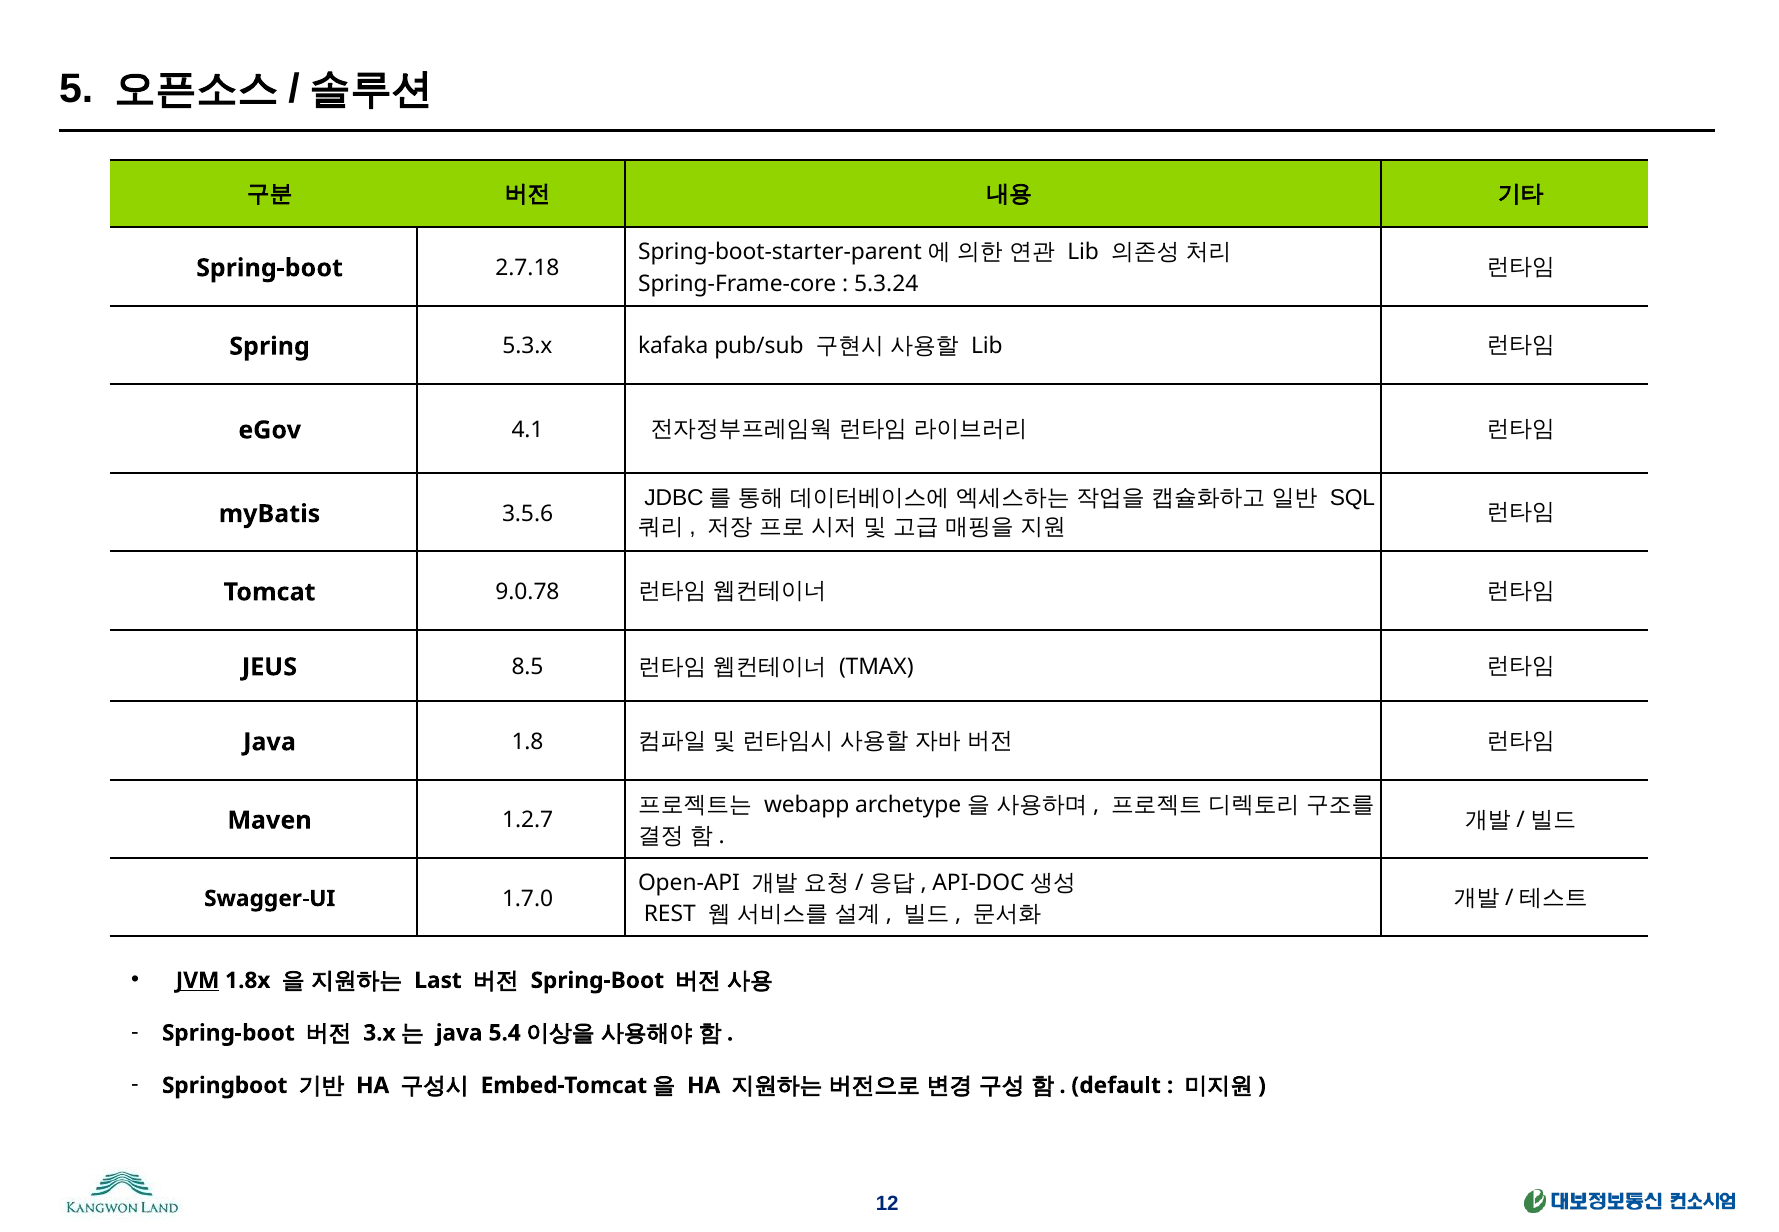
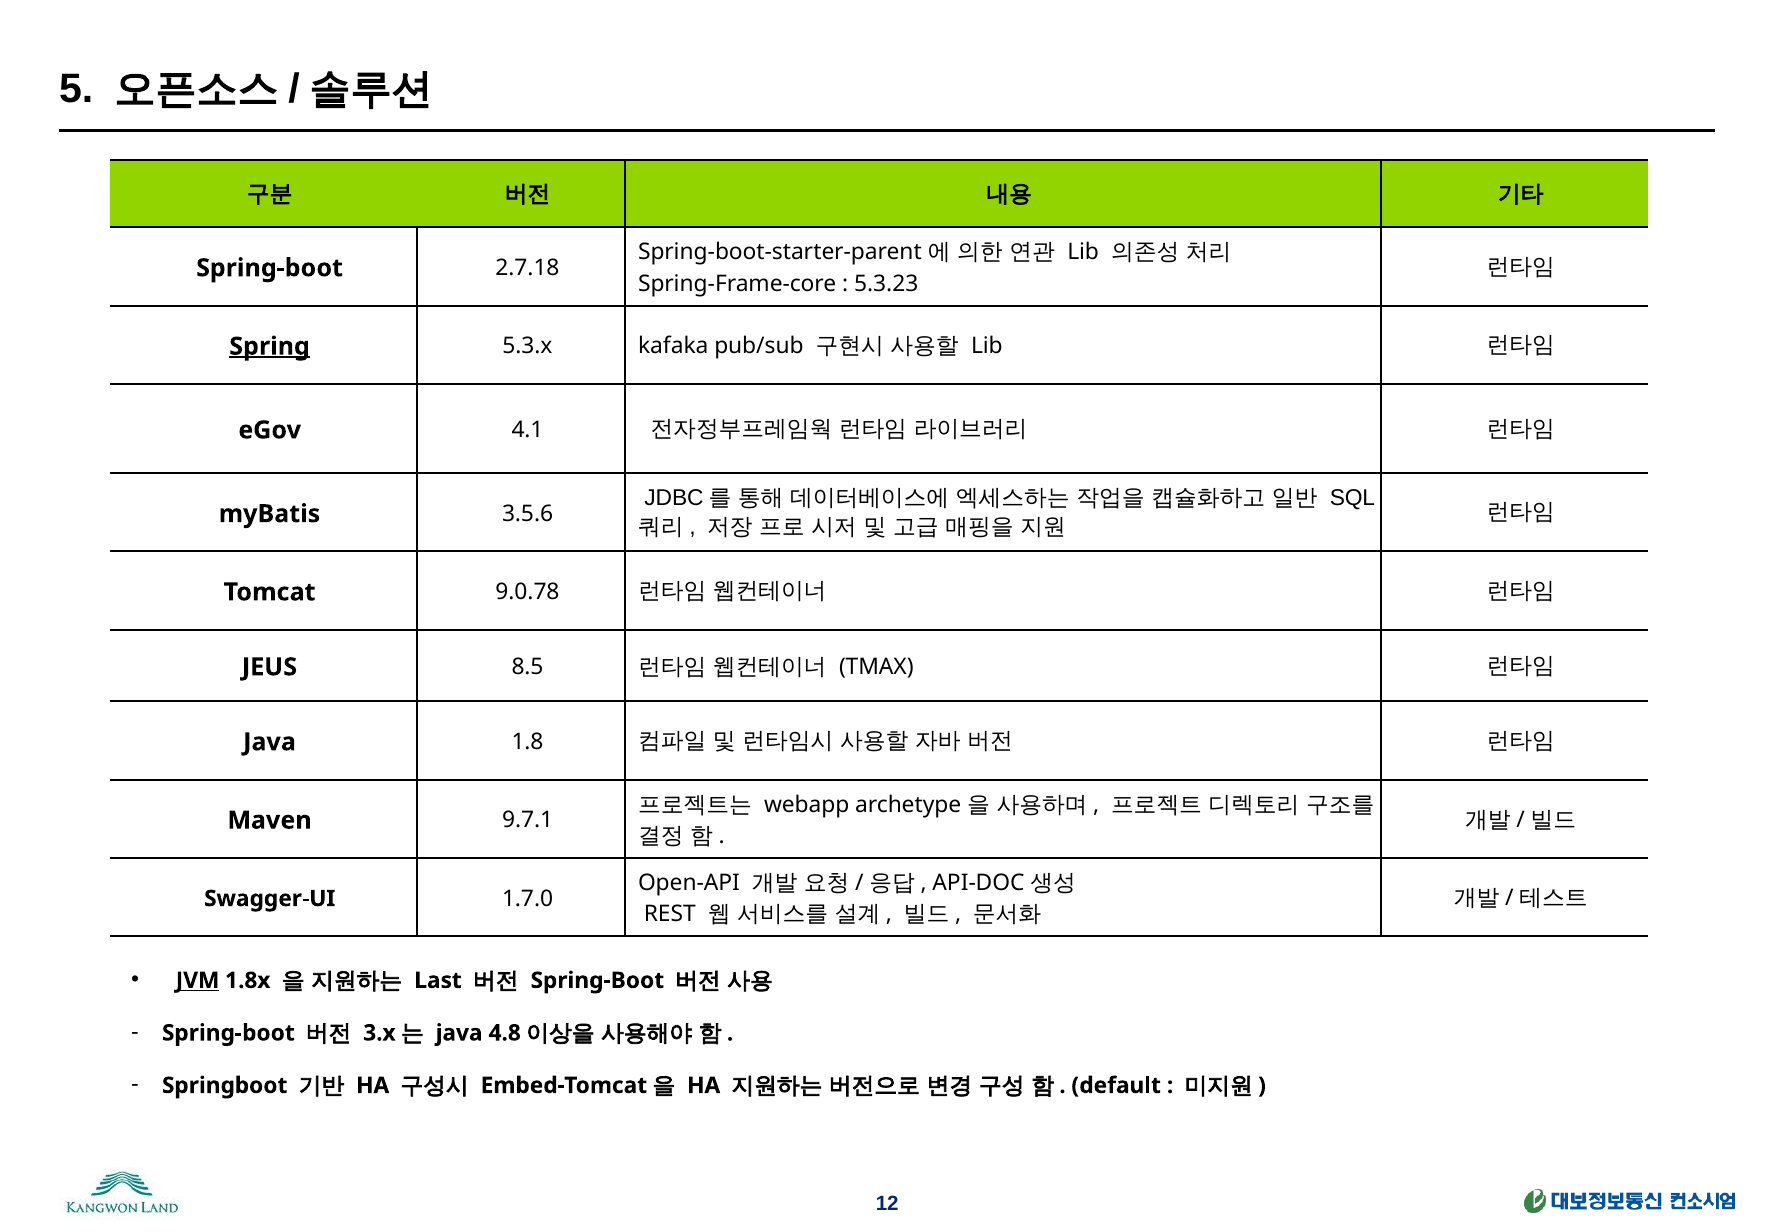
5.3.24: 5.3.24 -> 5.3.23 (886, 283)
Spring underline: none -> present (270, 346)
1.2.7: 1.2.7 -> 9.7.1 (528, 820)
5.4: 5.4 -> 4.8 (505, 1033)
